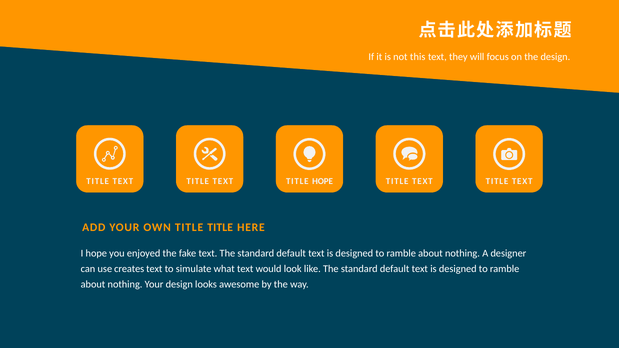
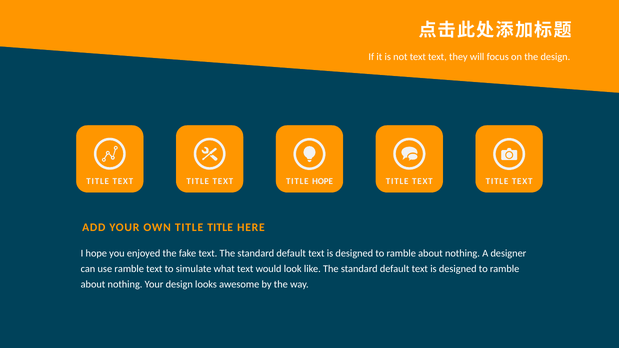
not this: this -> text (418, 57)
use creates: creates -> ramble (129, 269)
